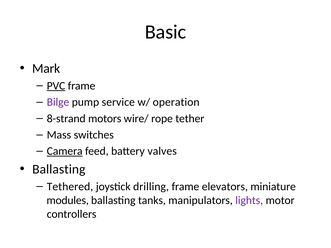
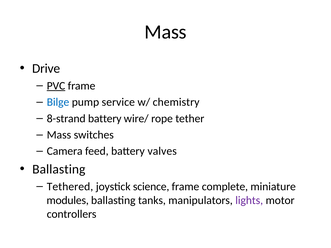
Basic: Basic -> Mass (166, 32)
Mark: Mark -> Drive (46, 69)
Bilge colour: purple -> blue (58, 102)
operation: operation -> chemistry (176, 102)
8-strand motors: motors -> battery (105, 119)
Camera underline: present -> none (65, 151)
drilling: drilling -> science (151, 187)
elevators: elevators -> complete (225, 187)
